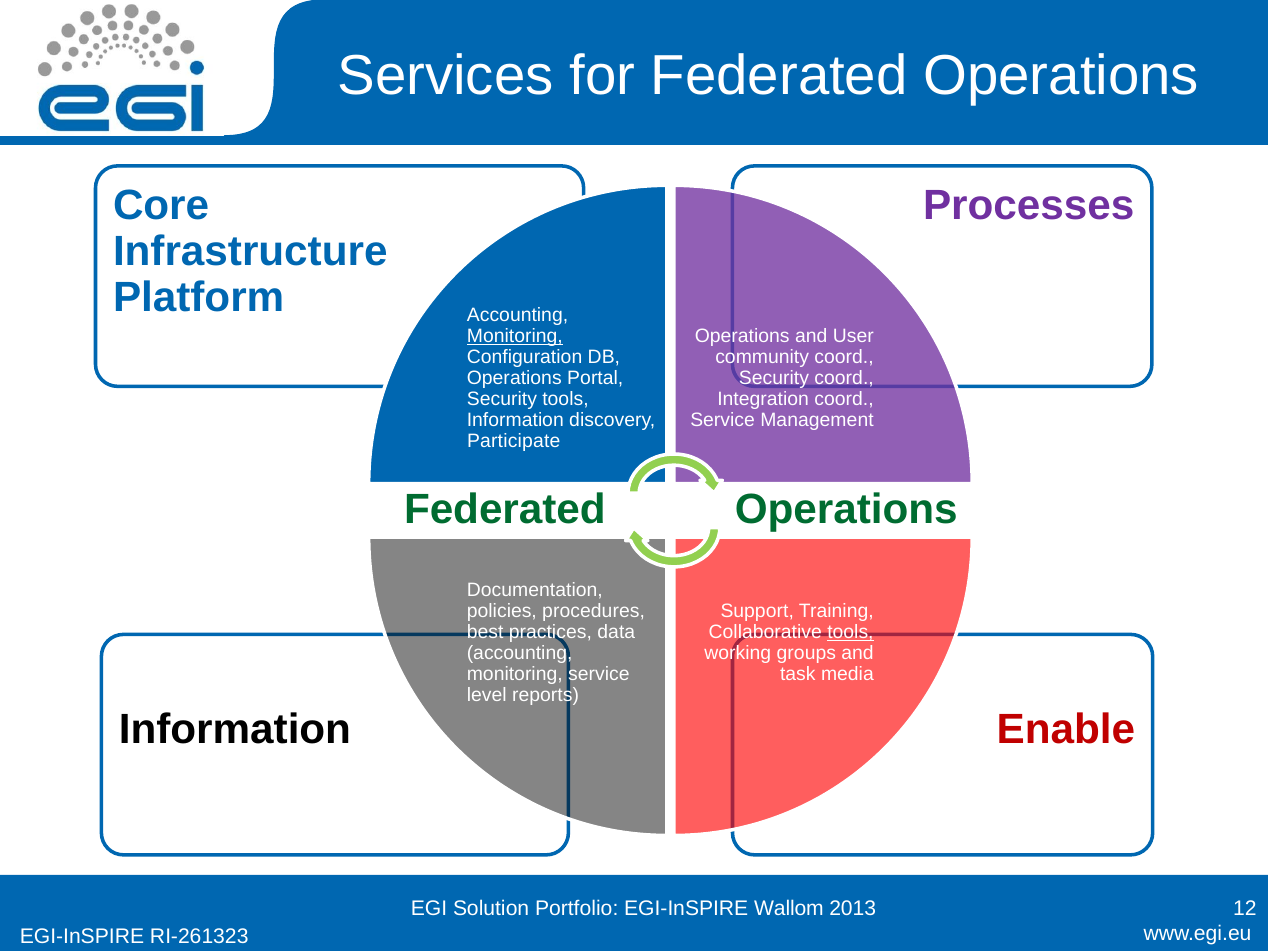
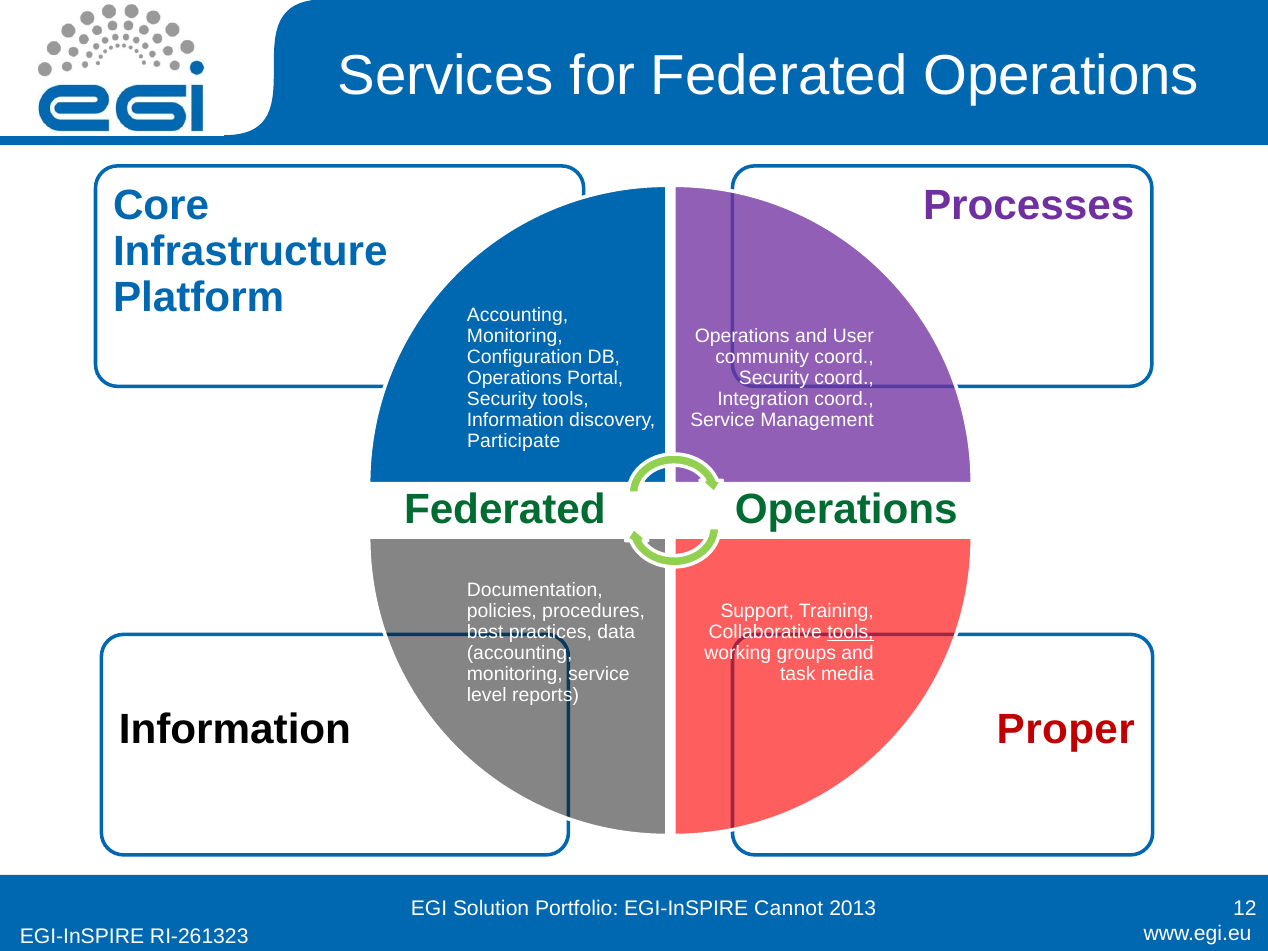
Monitoring underline: present -> none (515, 336)
Enable: Enable -> Proper (1066, 730)
Wallom: Wallom -> Cannot (789, 908)
